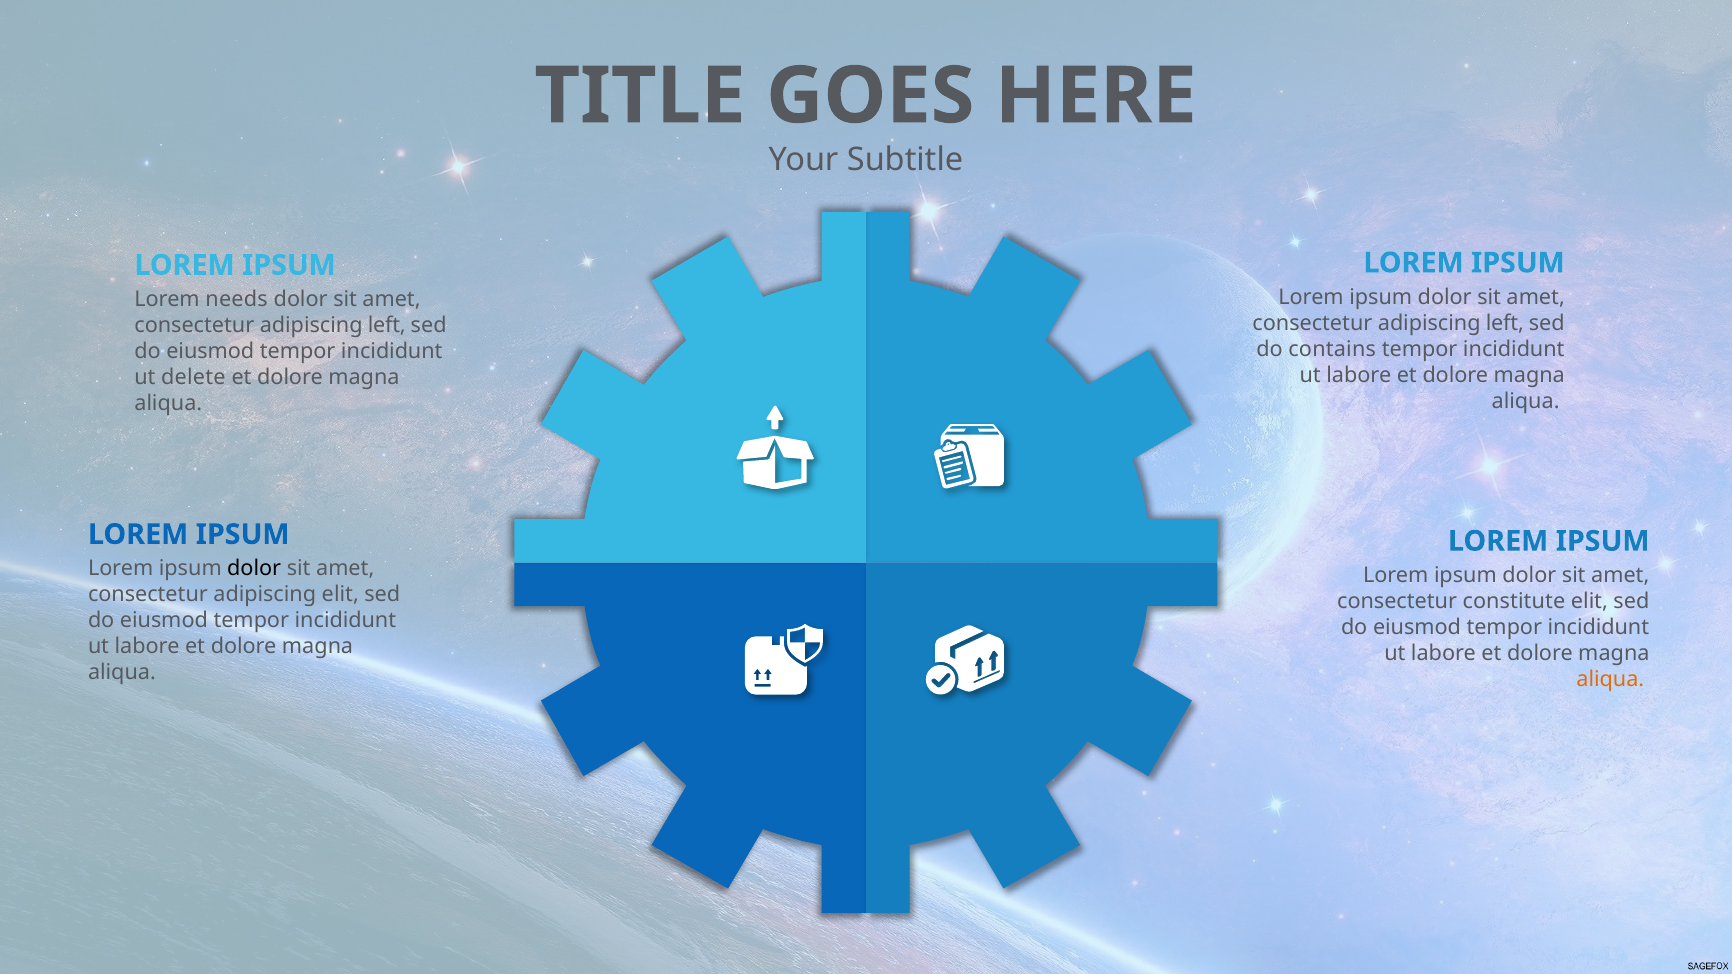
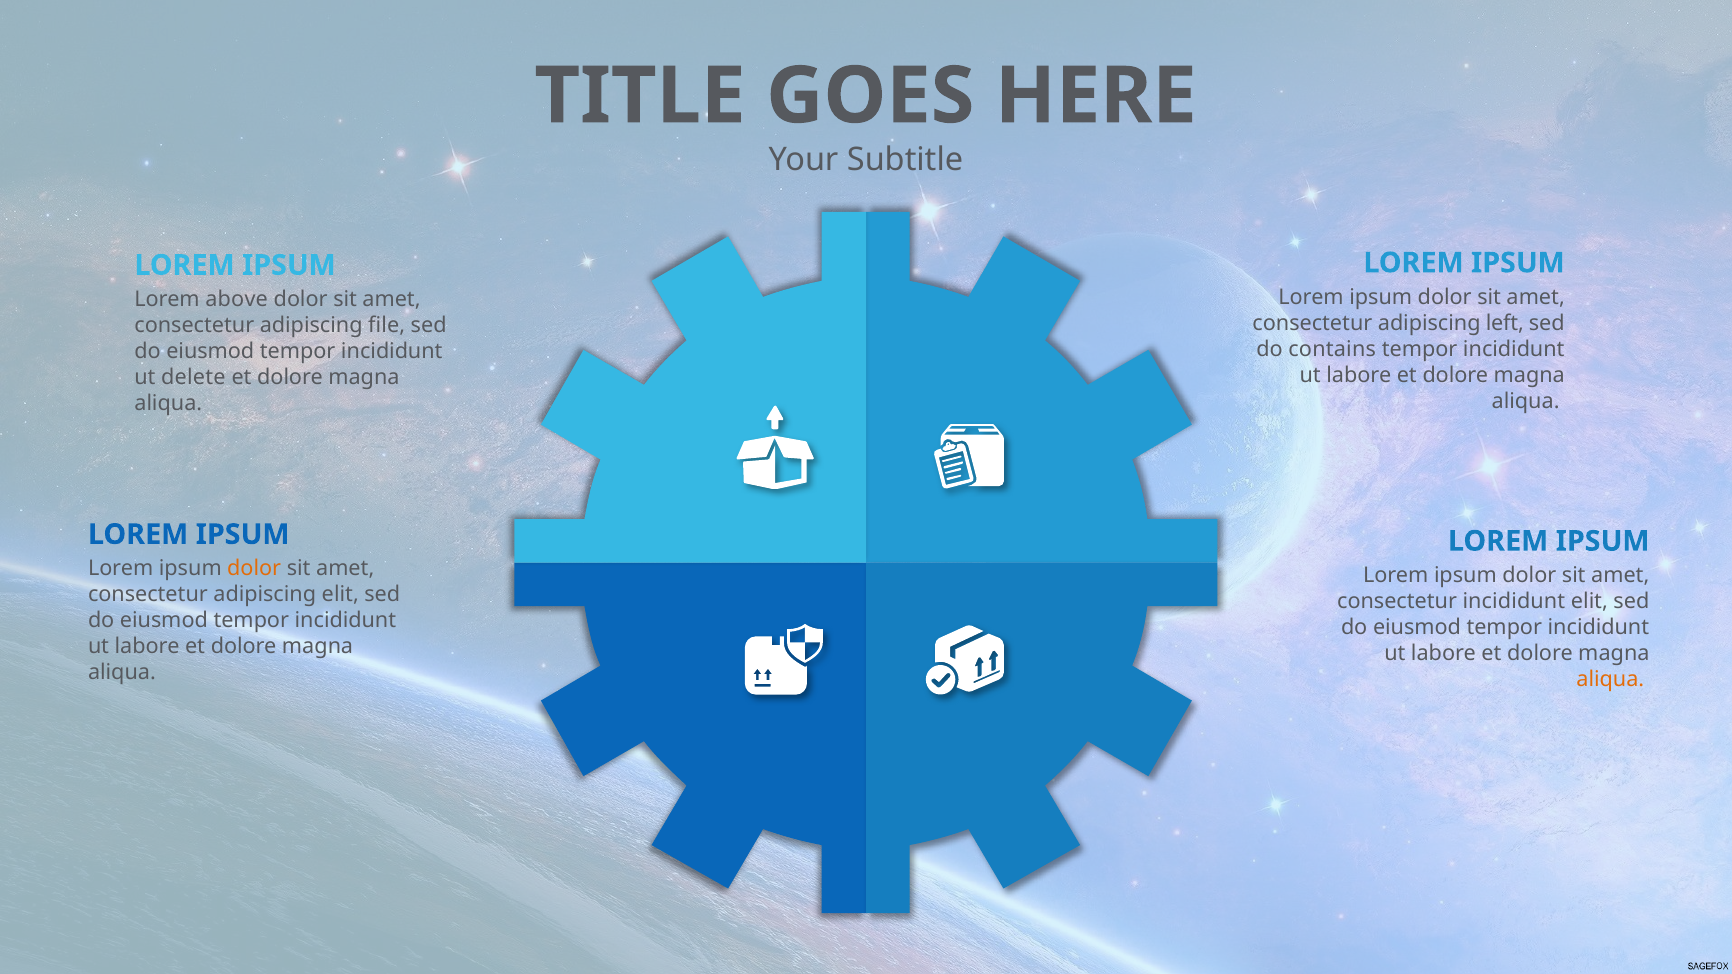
needs: needs -> above (237, 299)
left: left -> file (387, 325)
dolor colour: black -> orange (254, 569)
consectetur constitute: constitute -> incididunt (1514, 601)
